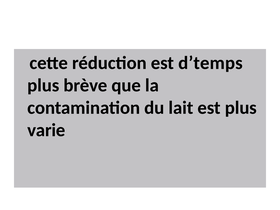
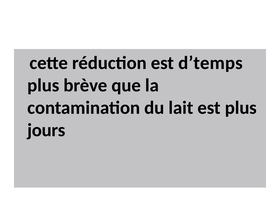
varie: varie -> jours (46, 130)
